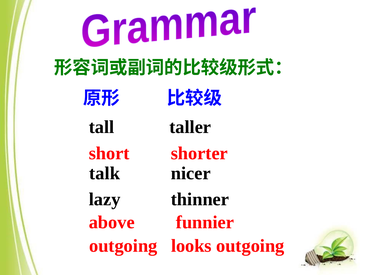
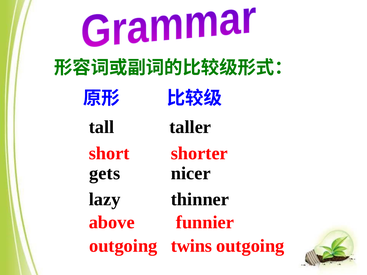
talk: talk -> gets (105, 173)
looks: looks -> twins (191, 246)
